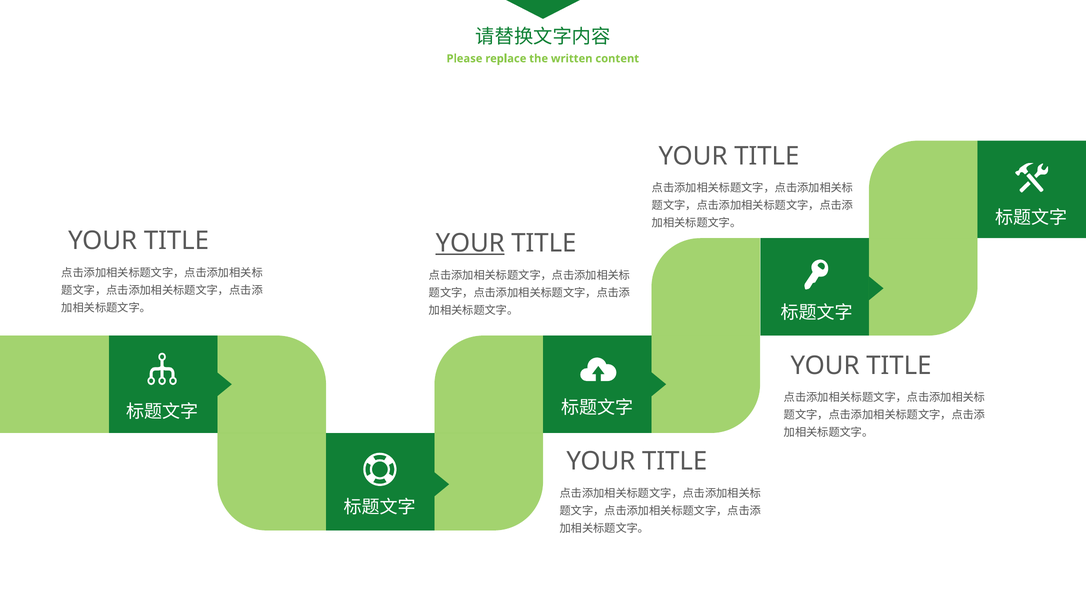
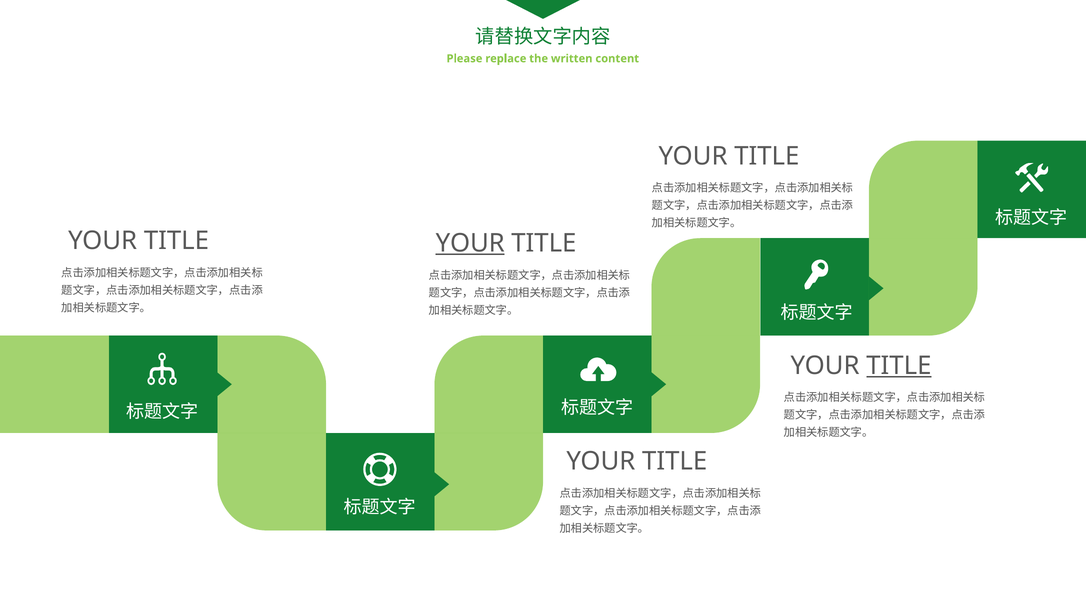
TITLE underline: none -> present (899, 365)
